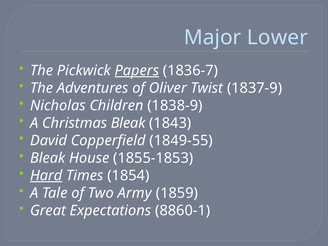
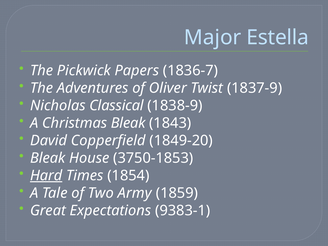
Lower: Lower -> Estella (278, 37)
Papers underline: present -> none (137, 70)
Children: Children -> Classical (117, 105)
1849-55: 1849-55 -> 1849-20 (181, 140)
1855-1853: 1855-1853 -> 3750-1853 (153, 158)
8860-1: 8860-1 -> 9383-1 (183, 211)
